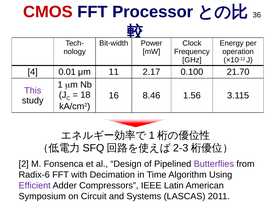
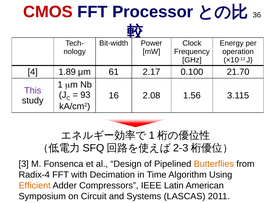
0.01: 0.01 -> 1.89 (67, 72)
11: 11 -> 61 (114, 72)
18: 18 -> 93 (85, 95)
8.46: 8.46 -> 2.08 (151, 96)
2: 2 -> 3 (24, 164)
Butterflies colour: purple -> orange (214, 164)
Radix-6: Radix-6 -> Radix-4 (34, 175)
Efficient colour: purple -> orange (35, 186)
